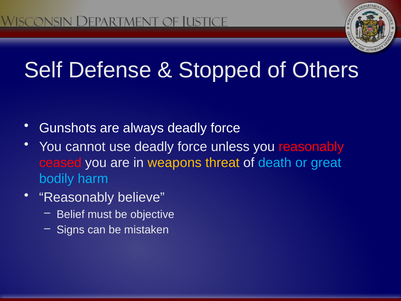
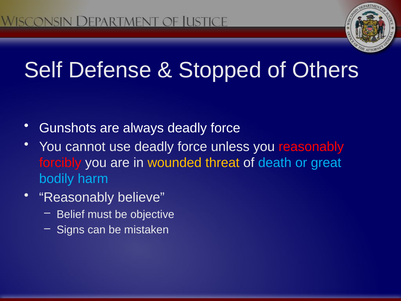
ceased: ceased -> forcibly (60, 163)
weapons: weapons -> wounded (175, 163)
